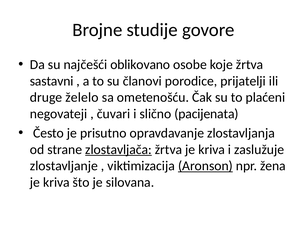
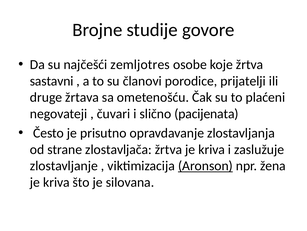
oblikovano: oblikovano -> zemljotres (140, 64)
želelo: želelo -> žrtava (82, 97)
zlostavljača underline: present -> none (118, 149)
